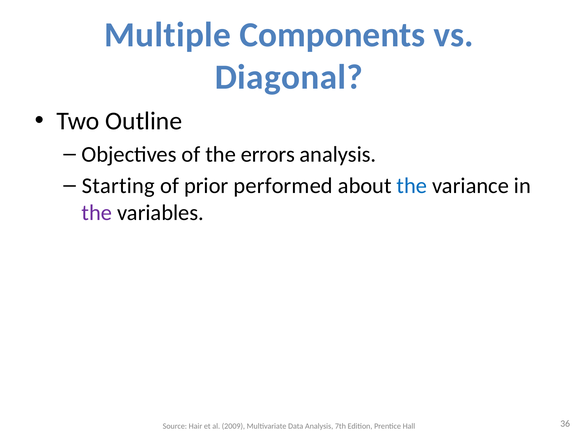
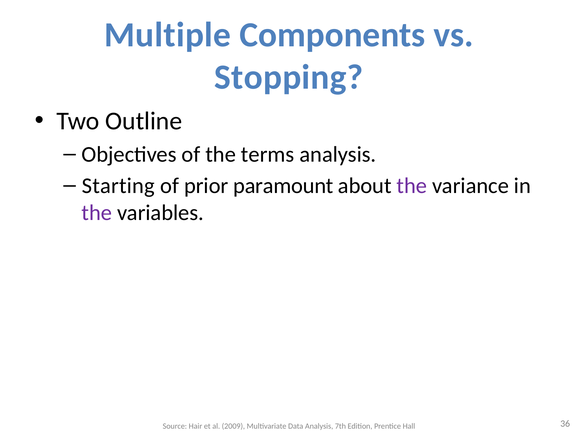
Diagonal: Diagonal -> Stopping (289, 77)
errors: errors -> terms (268, 154)
performed: performed -> paramount (283, 186)
the colour: blue -> purple (412, 186)
